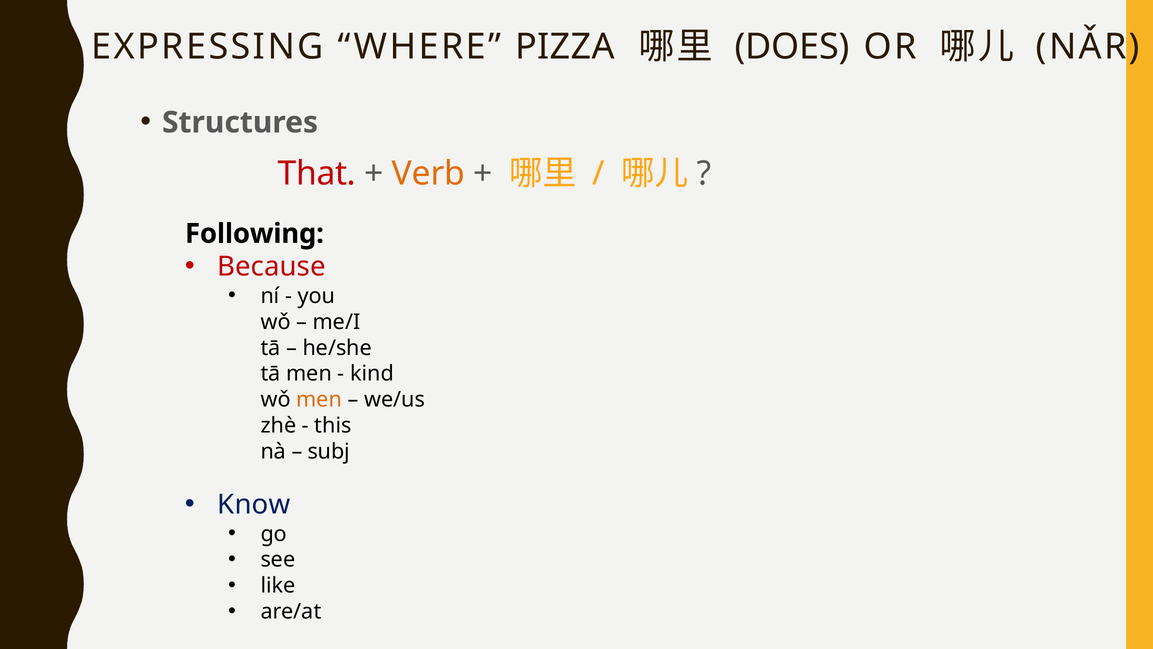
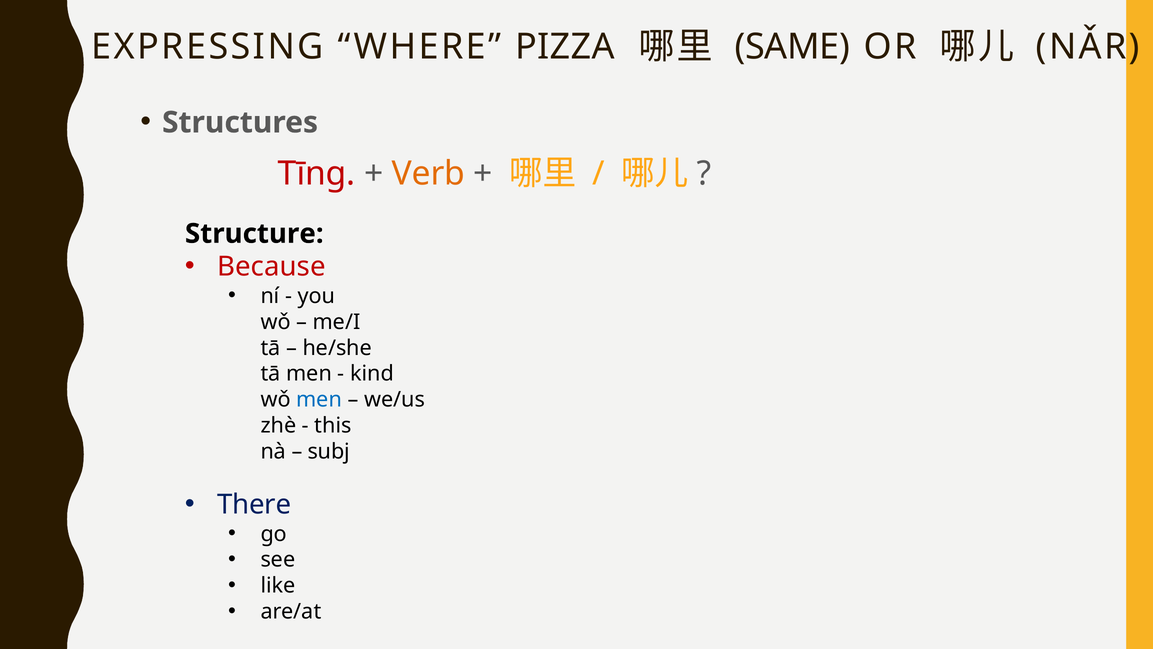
DOES: DOES -> SAME (792, 47)
That: That -> Tīng (317, 173)
Following: Following -> Structure (254, 234)
men colour: orange -> blue (319, 400)
Know: Know -> There (254, 504)
